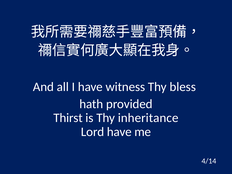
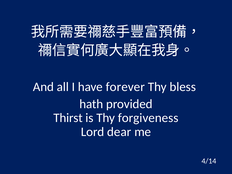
witness: witness -> forever (125, 87)
inheritance: inheritance -> forgiveness (148, 118)
Lord have: have -> dear (119, 132)
